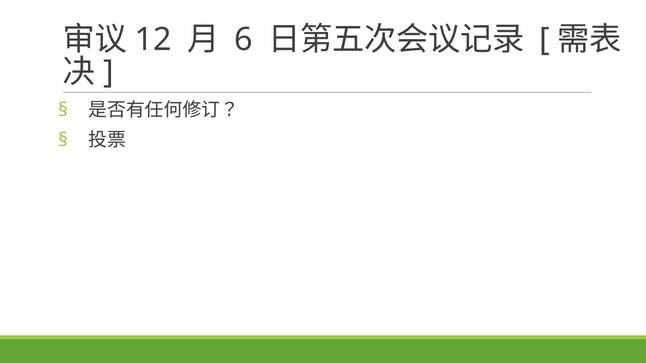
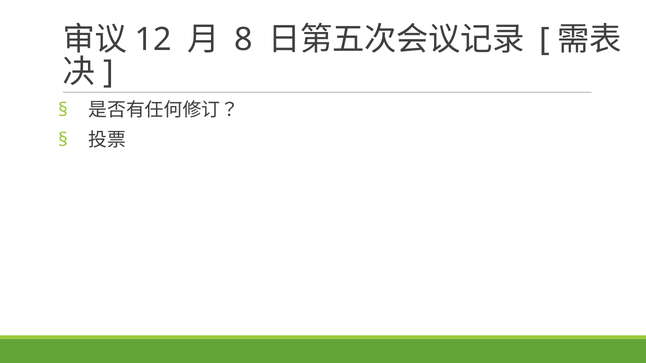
6: 6 -> 8 (243, 39)
